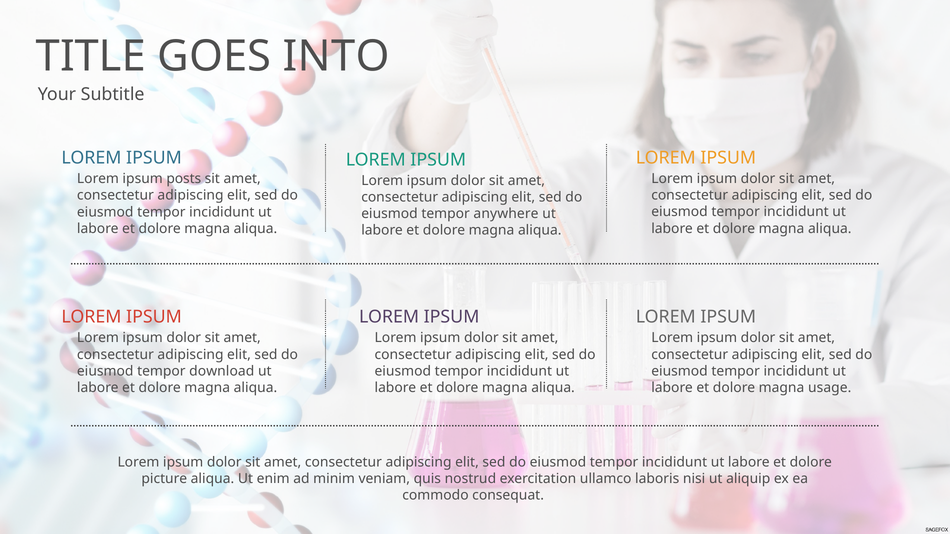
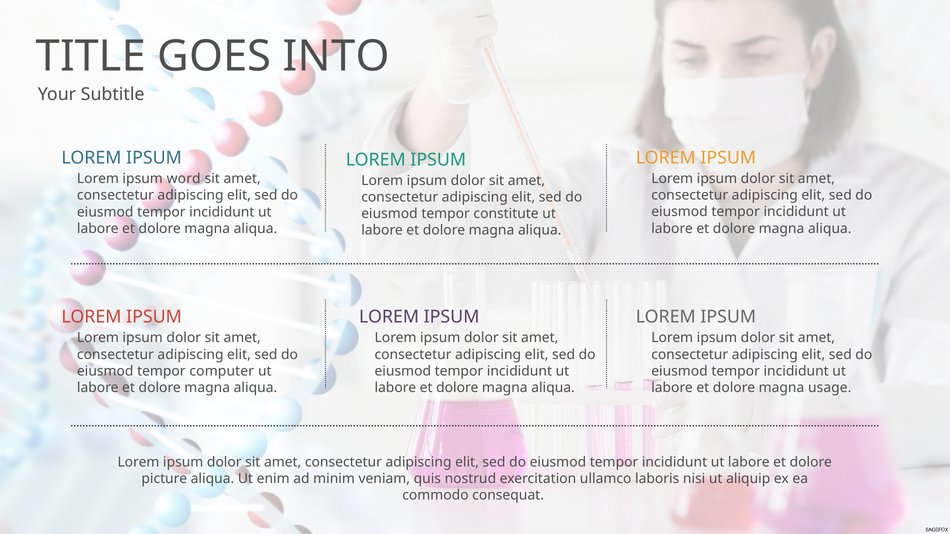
posts: posts -> word (184, 179)
anywhere: anywhere -> constitute (506, 214)
download: download -> computer (222, 371)
